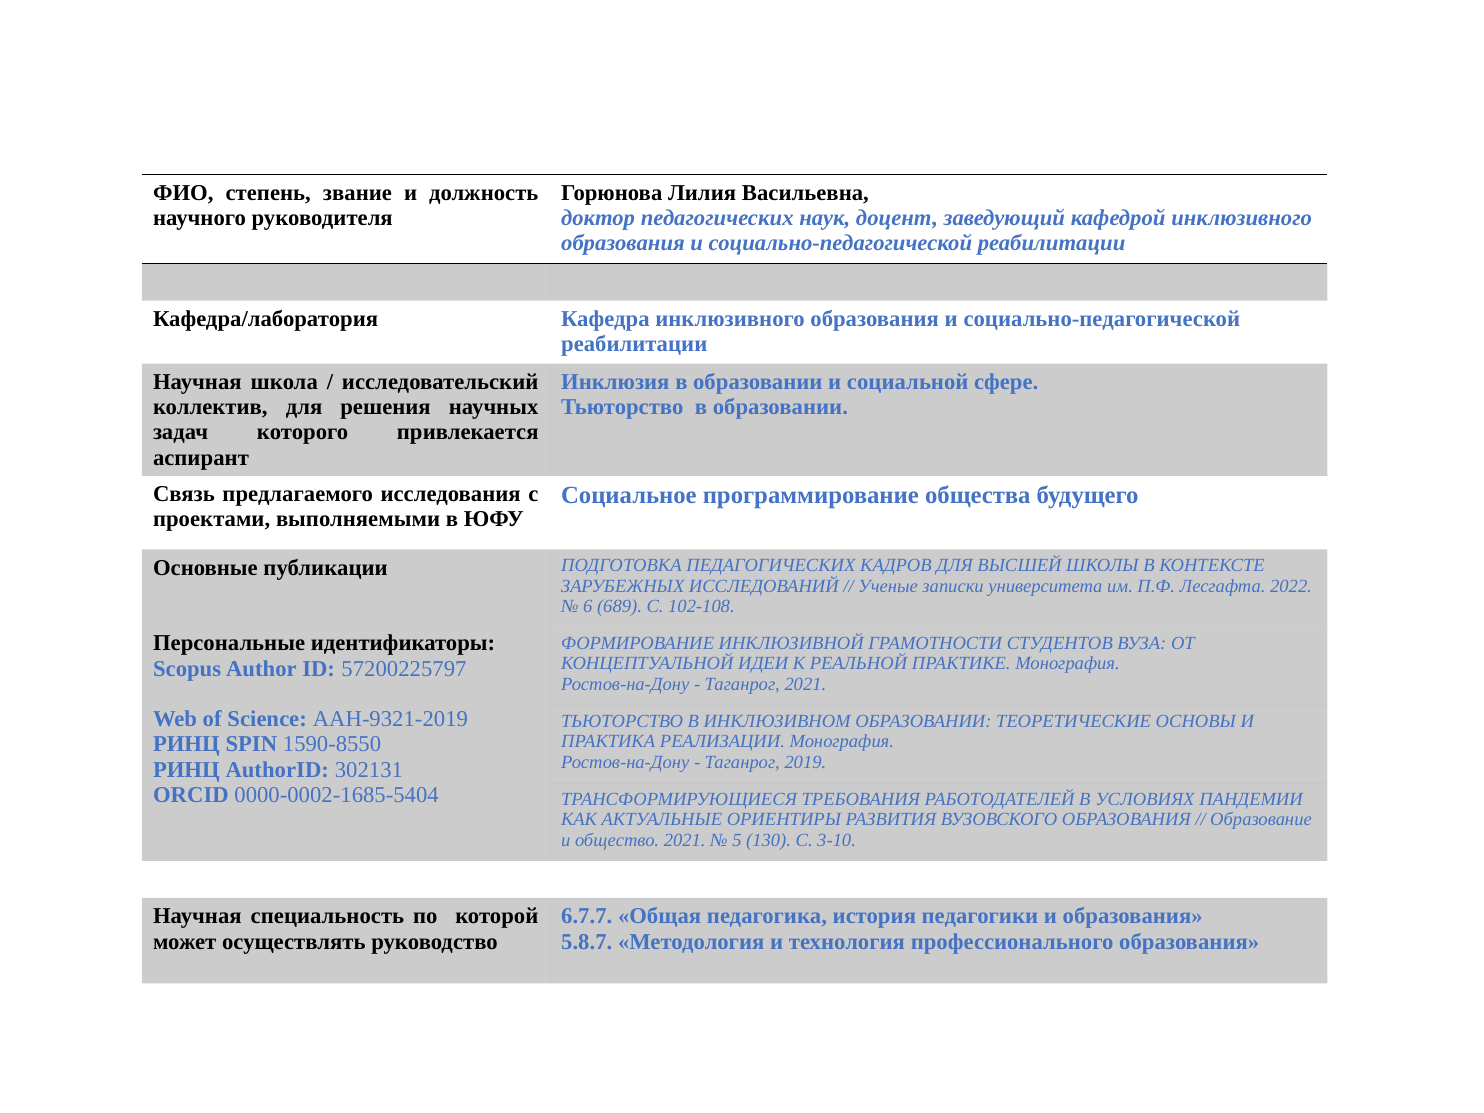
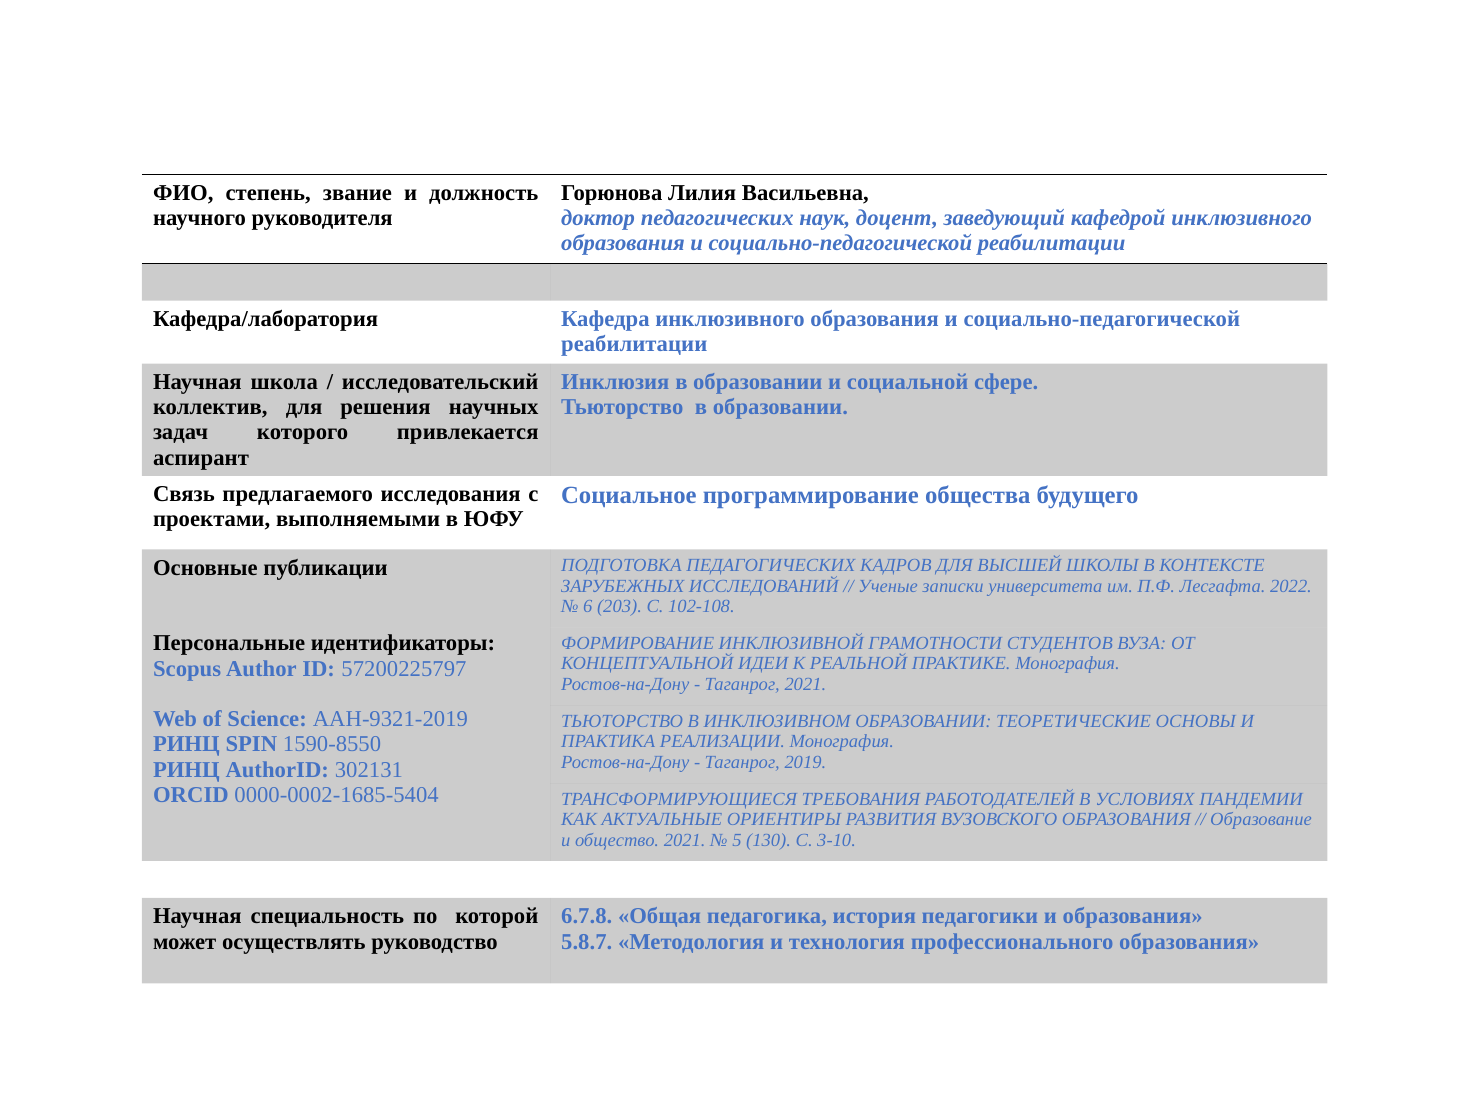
689: 689 -> 203 (620, 607)
6.7.7: 6.7.7 -> 6.7.8 (587, 916)
